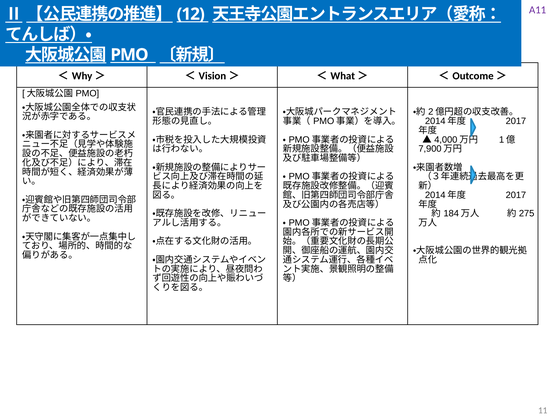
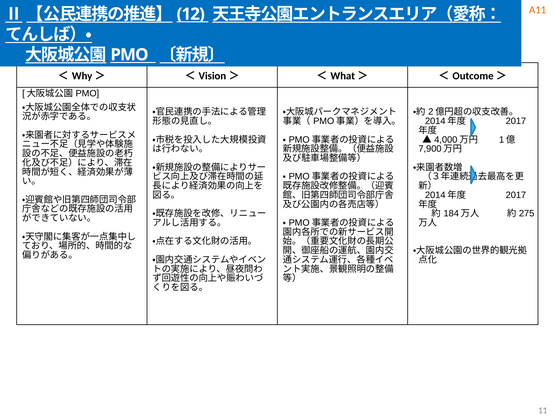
A11 colour: purple -> orange (538, 10)
